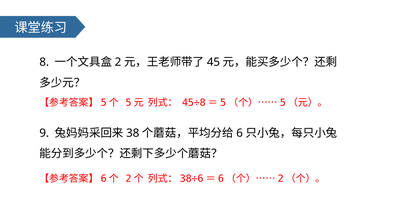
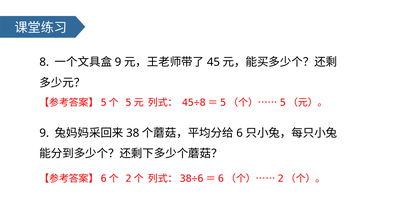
2: 2 -> 9 (118, 62)
